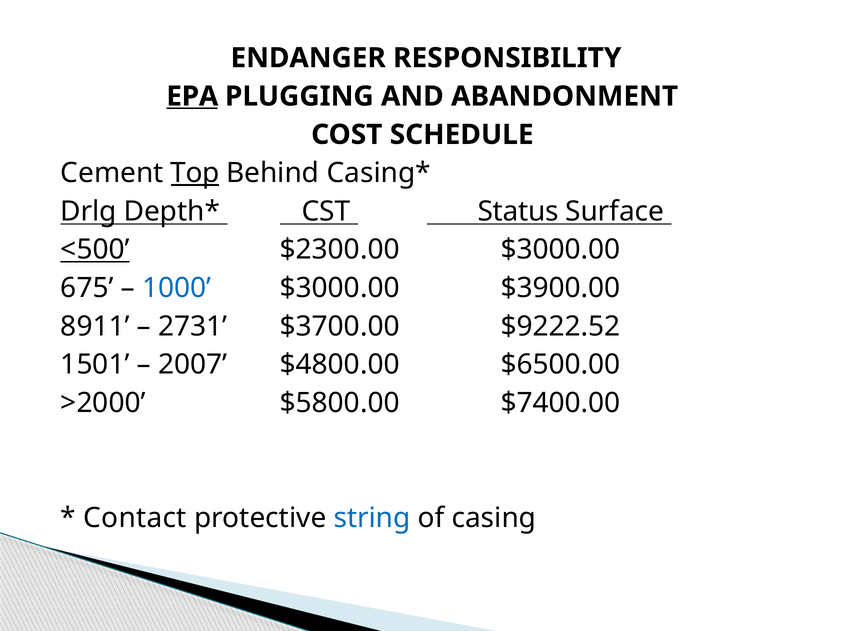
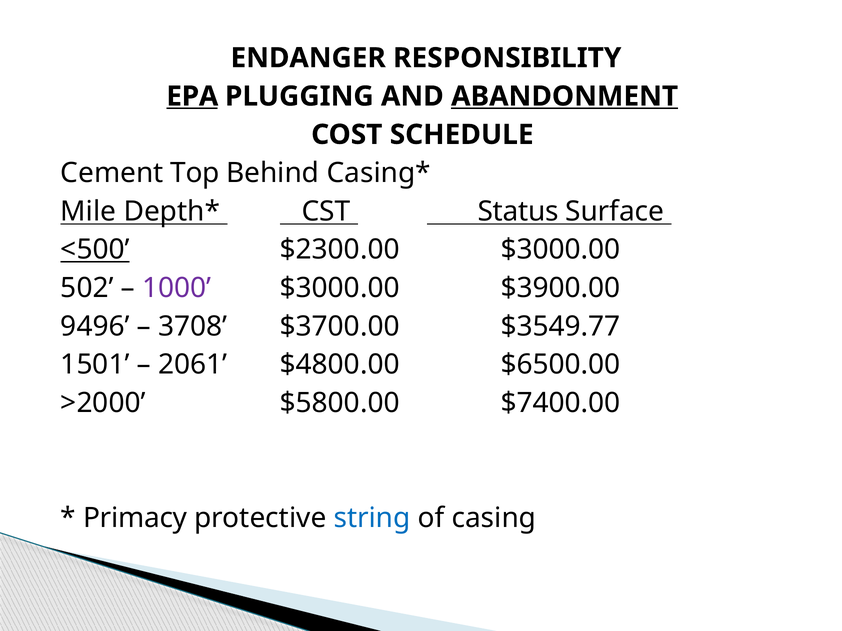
ABANDONMENT underline: none -> present (565, 96)
Top underline: present -> none (195, 173)
Drlg: Drlg -> Mile (88, 211)
675: 675 -> 502 (87, 288)
1000 colour: blue -> purple (177, 288)
8911: 8911 -> 9496 (95, 327)
2731: 2731 -> 3708 (193, 327)
$9222.52: $9222.52 -> $3549.77 (560, 327)
2007: 2007 -> 2061 (193, 365)
Contact: Contact -> Primacy (135, 518)
